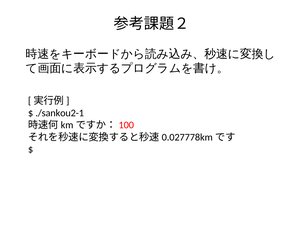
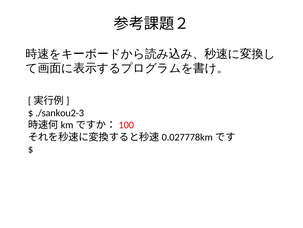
./sankou2-1: ./sankou2-1 -> ./sankou2-3 (60, 113)
